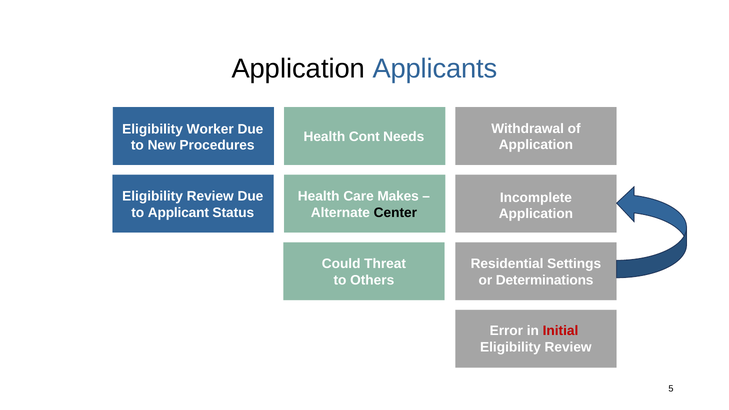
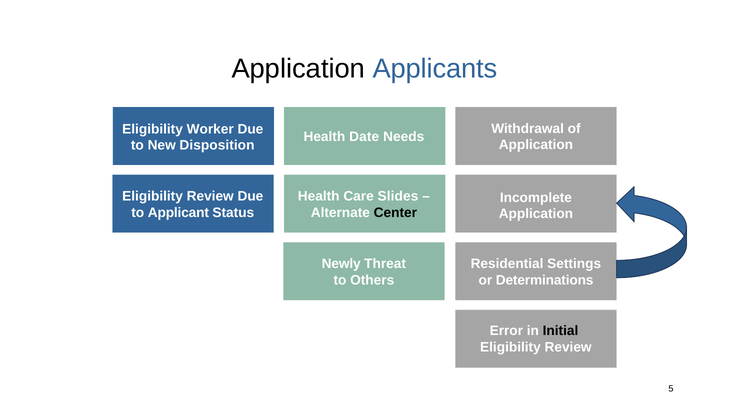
Cont: Cont -> Date (364, 137)
Procedures: Procedures -> Disposition (217, 145)
Makes: Makes -> Slides (398, 196)
Could: Could -> Newly (341, 264)
Initial colour: red -> black (561, 331)
